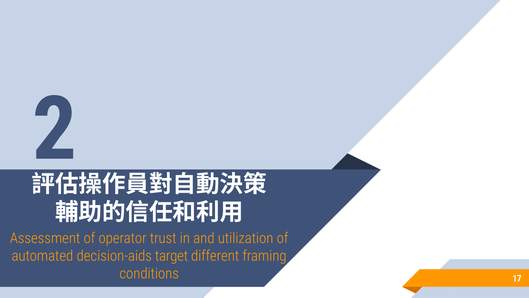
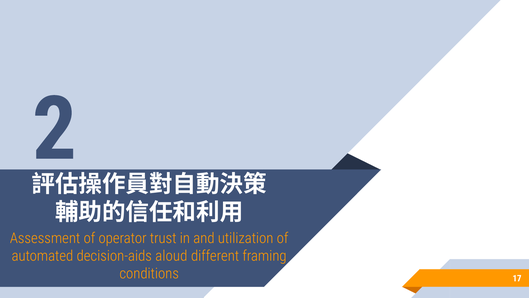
target: target -> aloud (171, 256)
